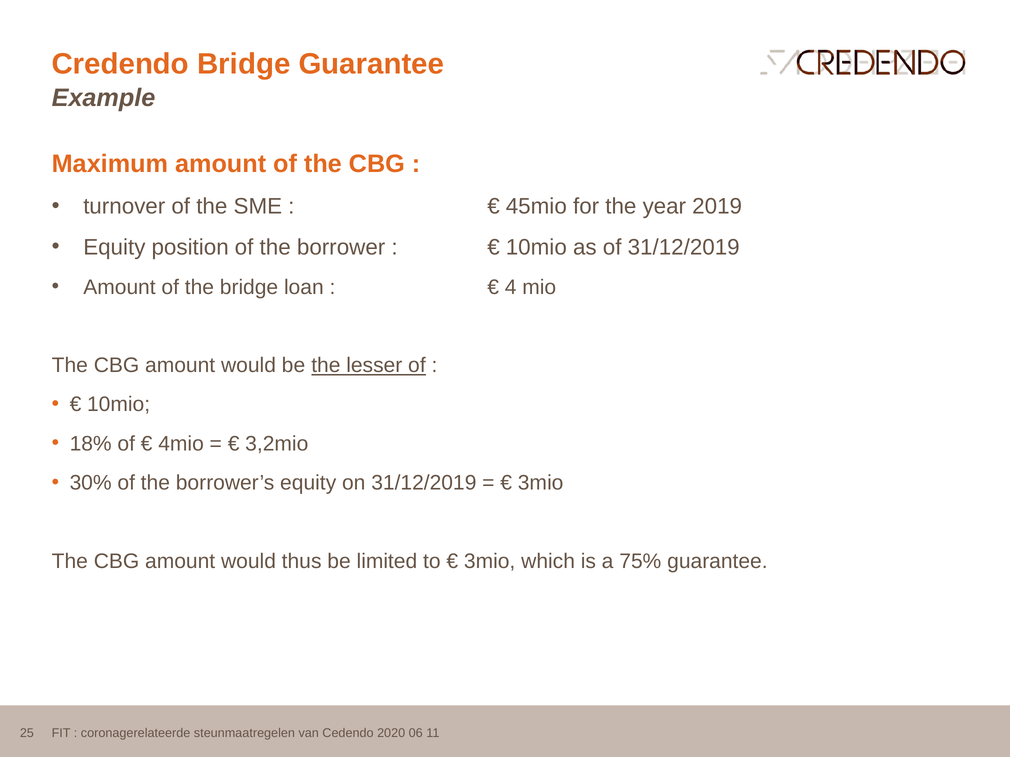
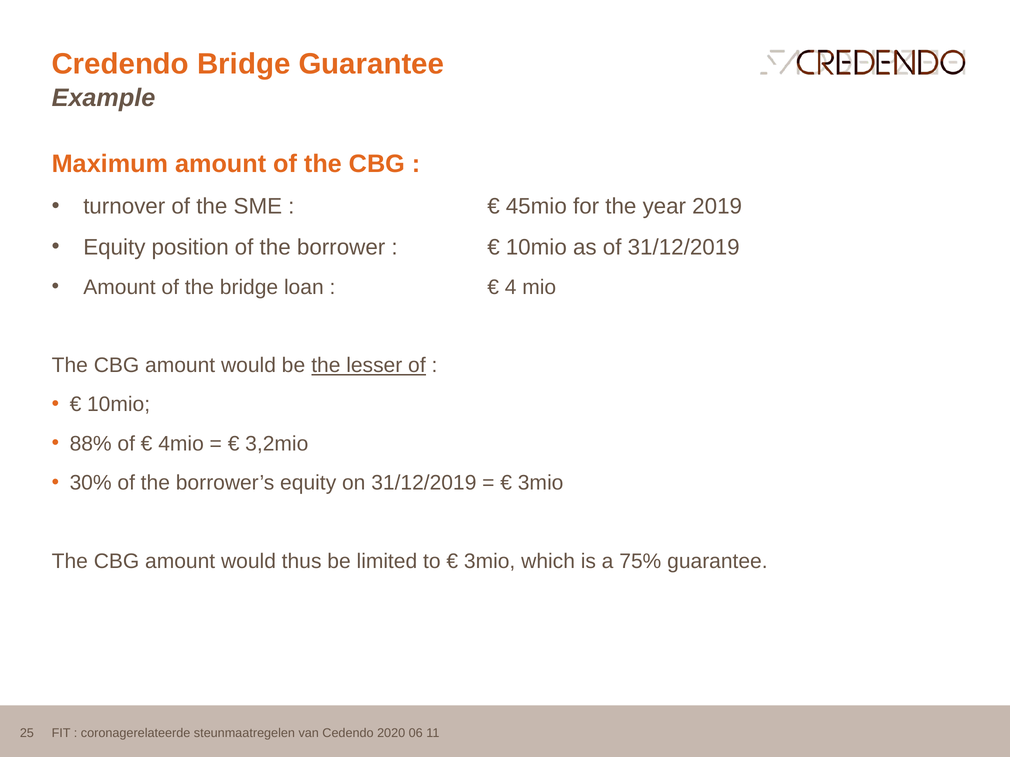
18%: 18% -> 88% (91, 444)
